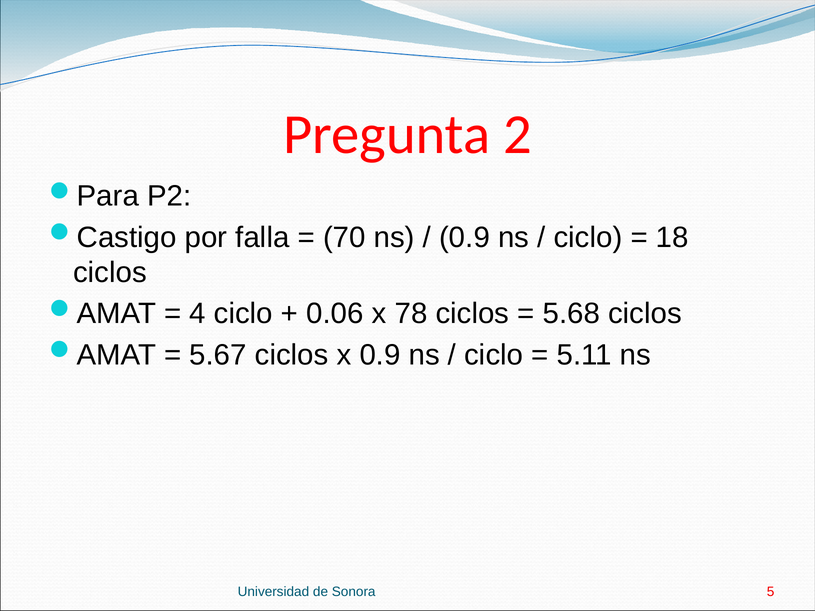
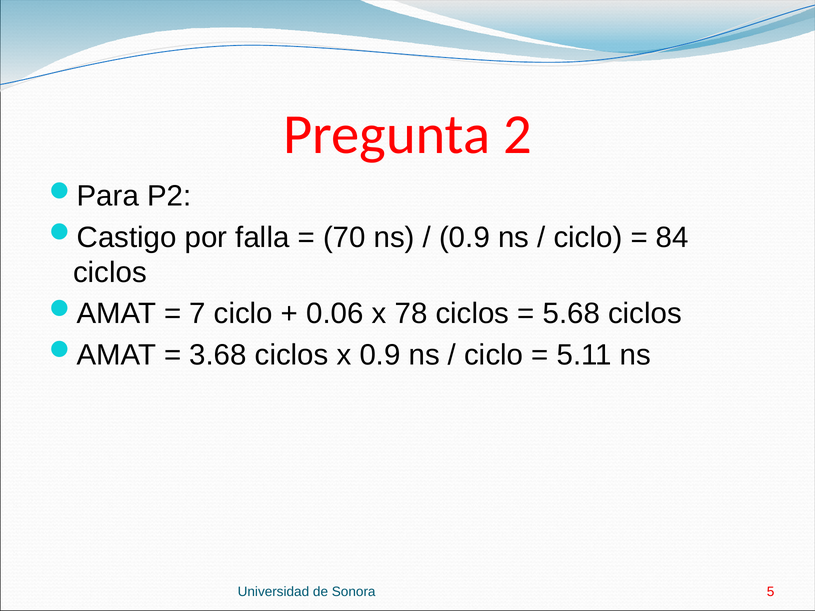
18: 18 -> 84 (672, 237)
4: 4 -> 7 (198, 314)
5.67: 5.67 -> 3.68 (218, 355)
